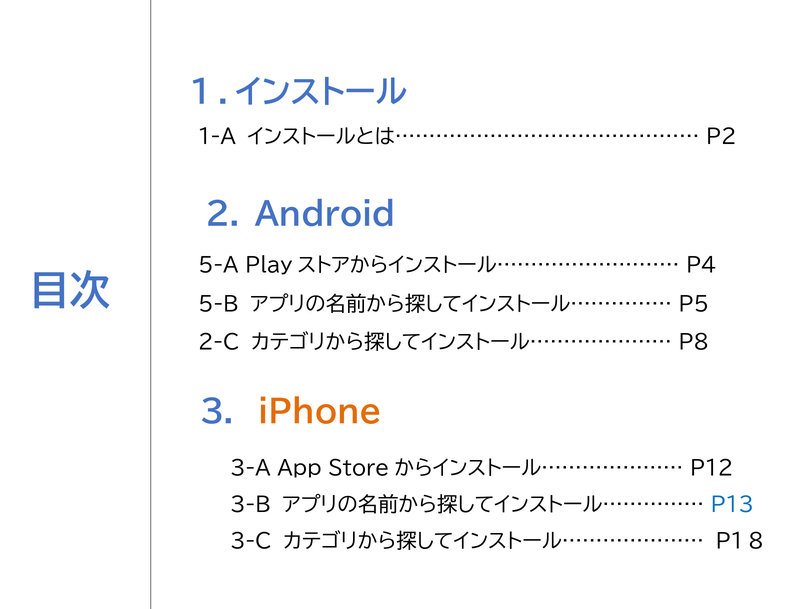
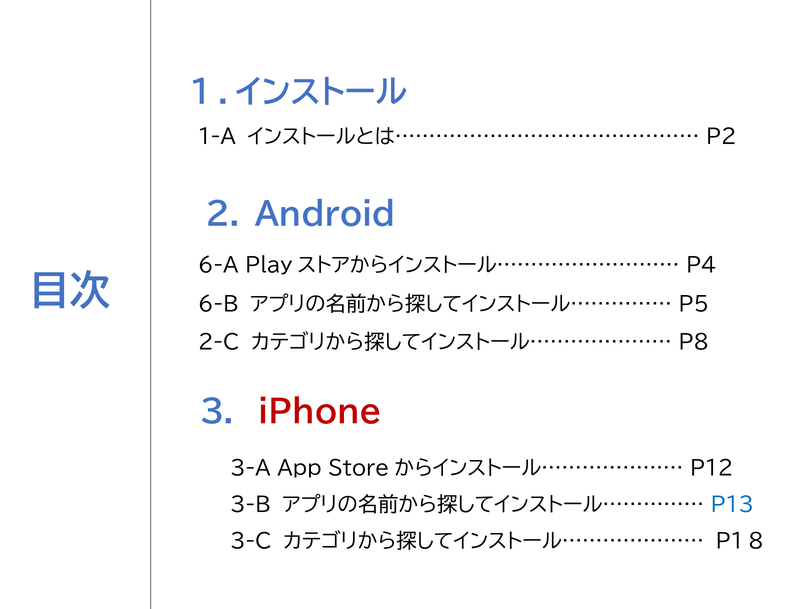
5-A: 5-A -> 6-A (218, 265)
5-B: 5-B -> 6-B (218, 305)
iPhone colour: orange -> red (320, 412)
